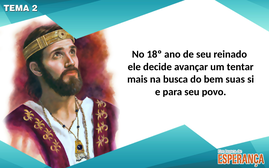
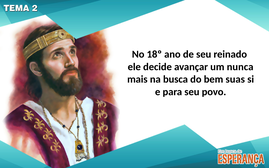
tentar: tentar -> nunca (240, 67)
